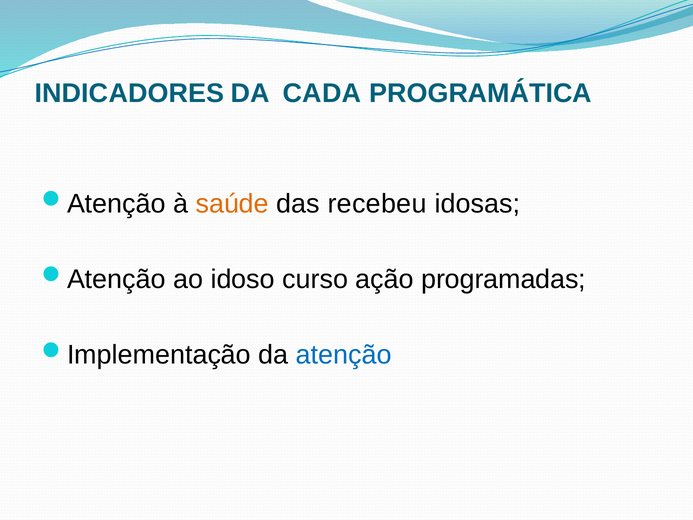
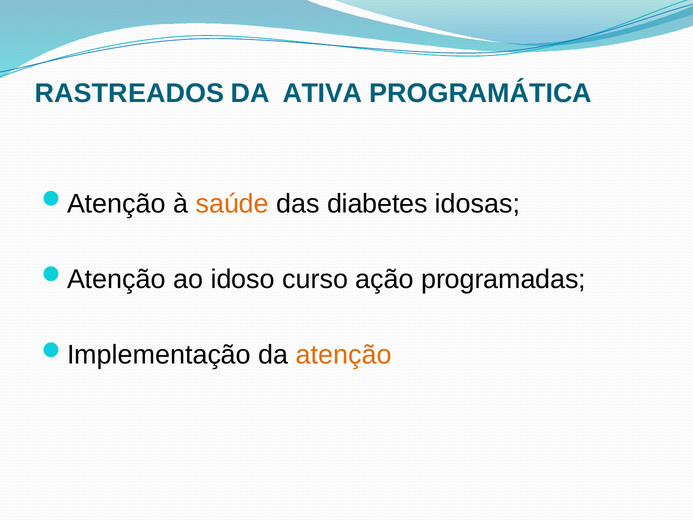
INDICADORES: INDICADORES -> RASTREADOS (129, 93)
CADA: CADA -> ATIVA (322, 93)
recebeu: recebeu -> diabetes (377, 204)
atenção colour: blue -> orange (344, 355)
